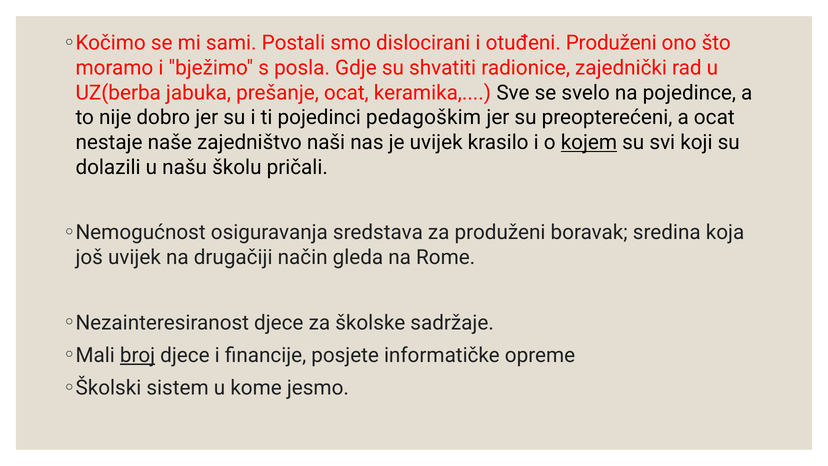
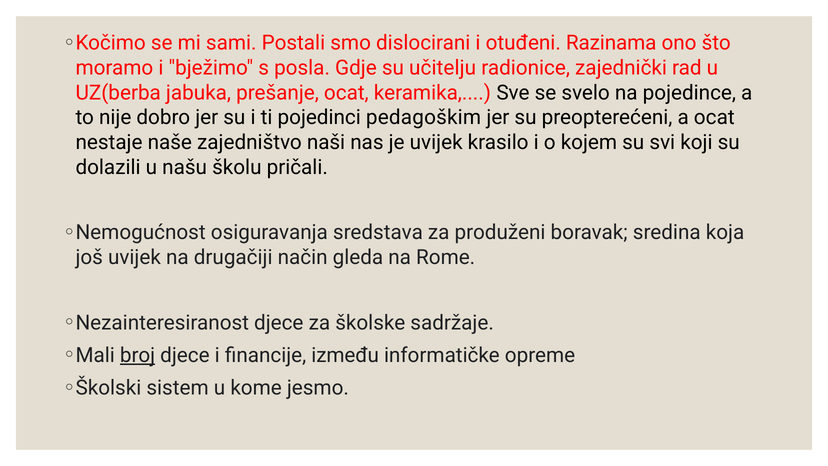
otuđeni Produženi: Produženi -> Razinama (611, 43)
shvatiti: shvatiti -> učitelju (443, 68)
kojem underline: present -> none (589, 142)
posjete: posjete -> između (345, 355)
